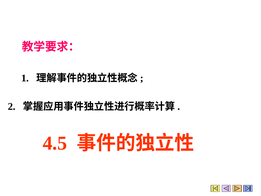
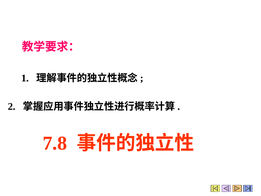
4.5: 4.5 -> 7.8 (55, 143)
